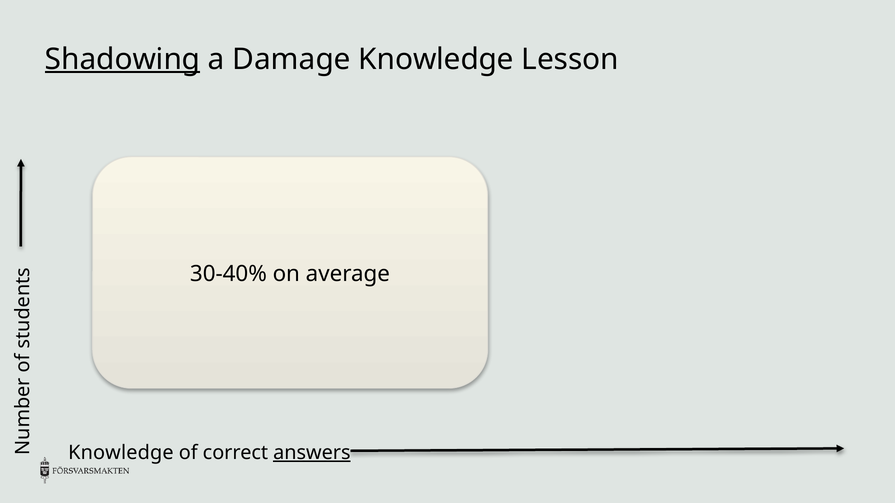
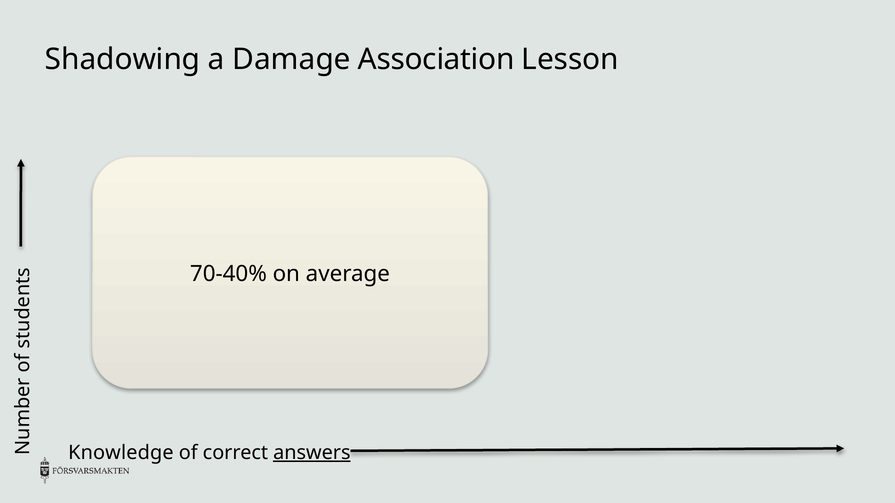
Shadowing underline: present -> none (123, 59)
Damage Knowledge: Knowledge -> Association (436, 59)
30-40%: 30-40% -> 70-40% (228, 274)
